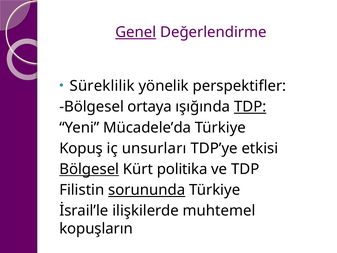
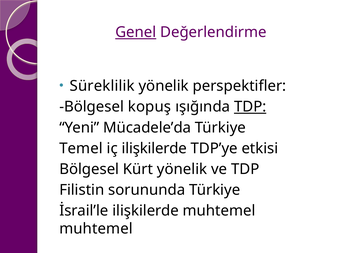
ortaya: ortaya -> kopuş (150, 107)
Kopuş: Kopuş -> Temel (81, 148)
iç unsurları: unsurları -> ilişkilerde (154, 148)
Bölgesel underline: present -> none (89, 169)
Kürt politika: politika -> yönelik (182, 169)
sorununda underline: present -> none (147, 190)
kopuşların: kopuşların -> muhtemel (96, 229)
